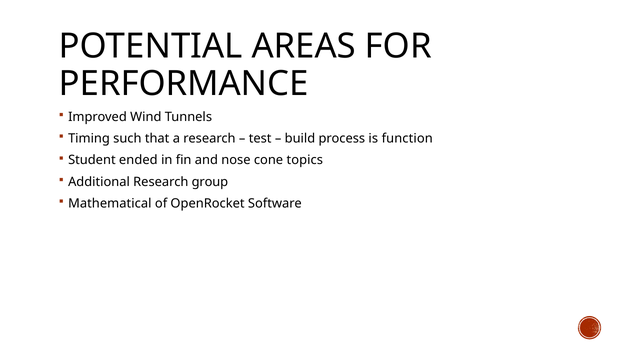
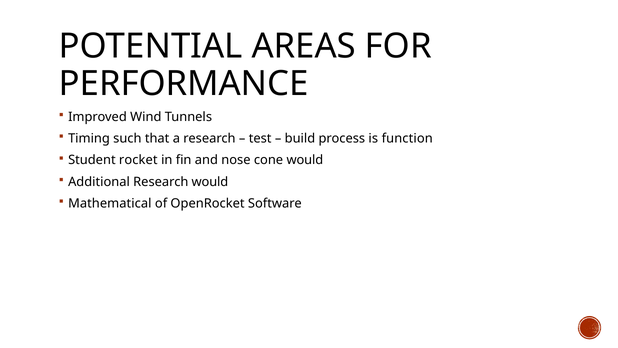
ended: ended -> rocket (138, 160)
cone topics: topics -> would (305, 160)
Research group: group -> would (210, 182)
